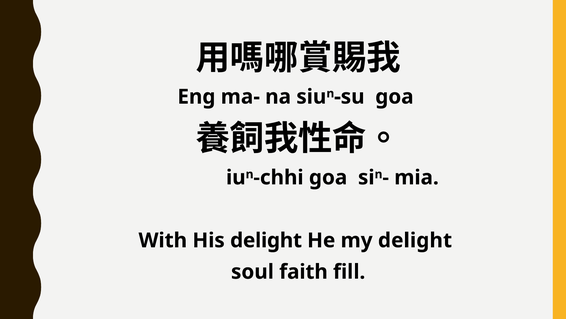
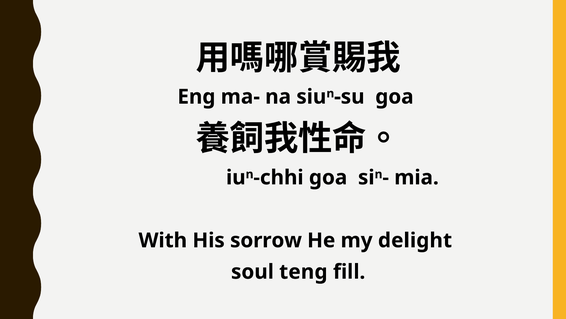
His delight: delight -> sorrow (266, 240)
faith: faith -> teng (303, 271)
